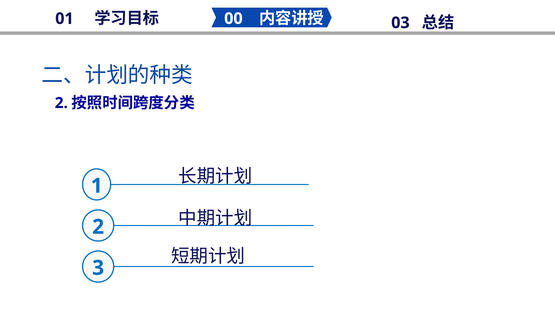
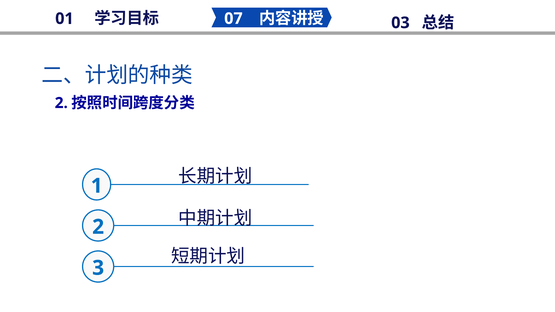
00: 00 -> 07 (233, 19)
